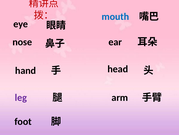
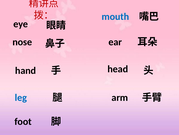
leg colour: purple -> blue (21, 97)
